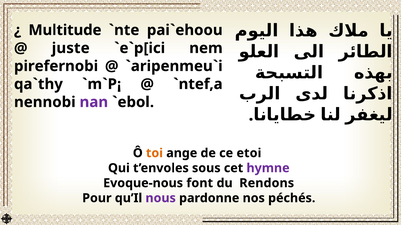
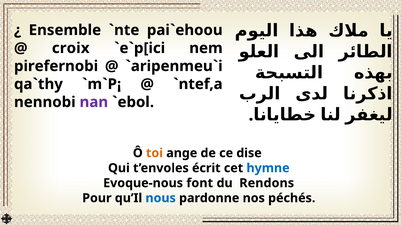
Multitude: Multitude -> Ensemble (65, 30)
juste: juste -> croix (71, 48)
etoi: etoi -> dise (249, 153)
sous: sous -> écrit (206, 168)
hymne colour: purple -> blue (268, 168)
nous colour: purple -> blue (161, 199)
